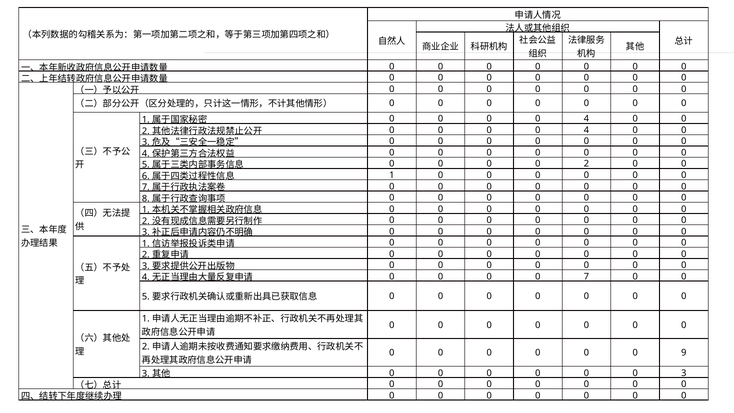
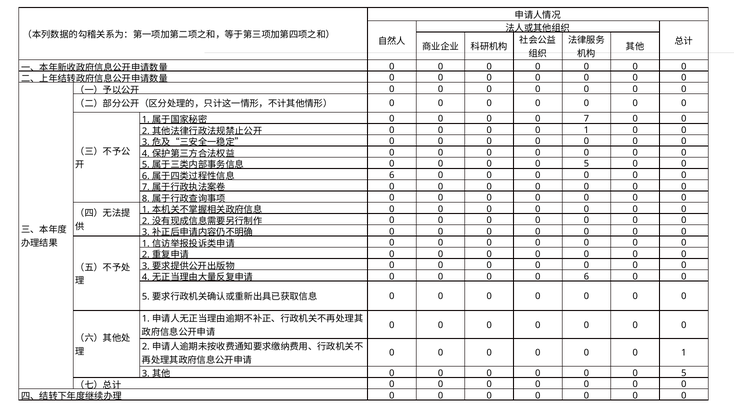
4: 4 -> 7 (586, 119)
4: 4 -> 1 (586, 130)
2: 2 -> 5 (586, 164)
1: 1 -> 6 (392, 175)
7: 7 -> 6 (586, 276)
9: 9 -> 1 (684, 353)
3: 3 -> 5 (684, 373)
